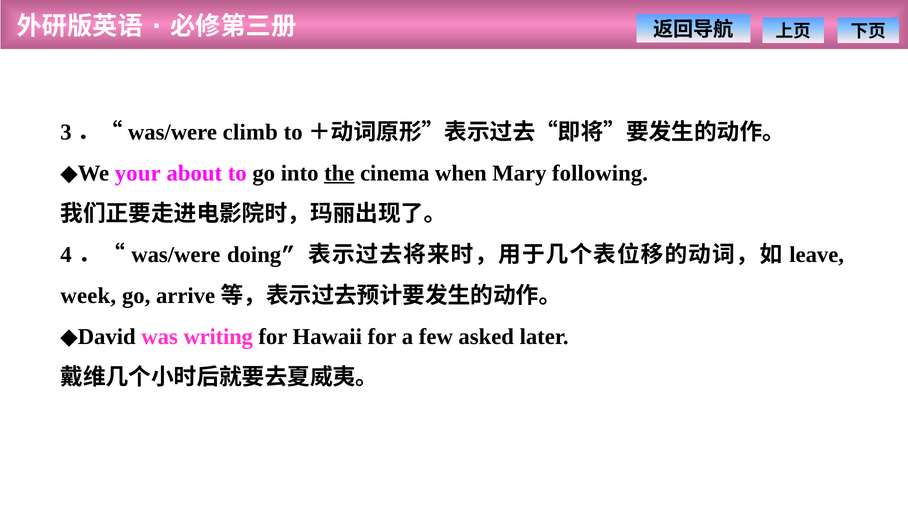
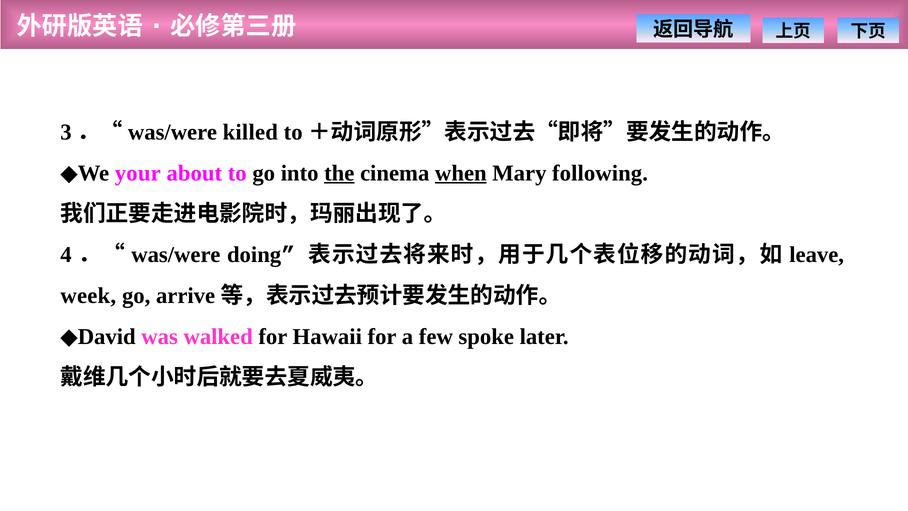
climb: climb -> killed (250, 132)
when underline: none -> present (461, 173)
writing: writing -> walked (218, 336)
asked: asked -> spoke (486, 336)
